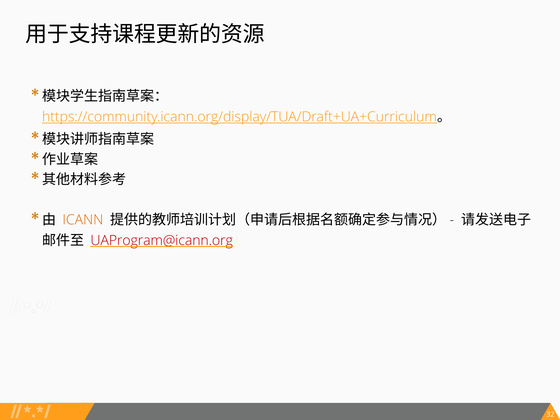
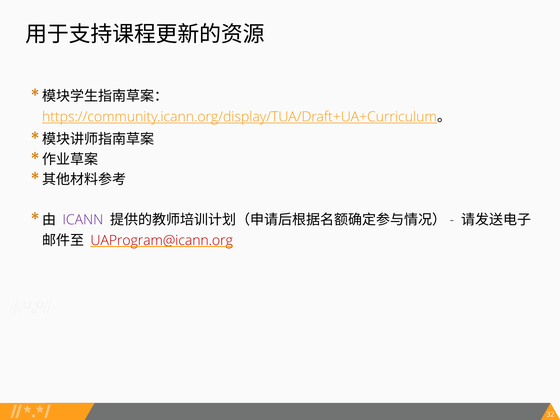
ICANN colour: orange -> purple (83, 220)
